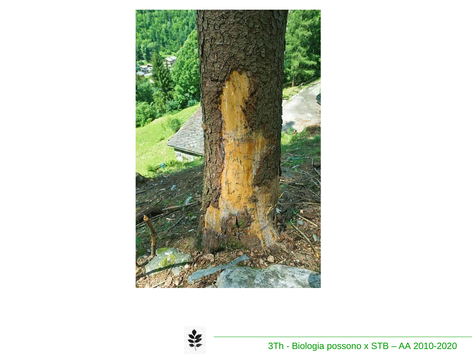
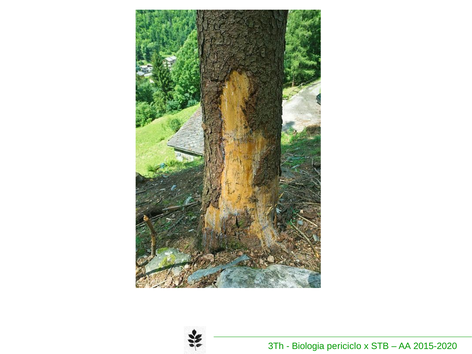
possono: possono -> periciclo (344, 346)
2010-2020: 2010-2020 -> 2015-2020 (435, 346)
